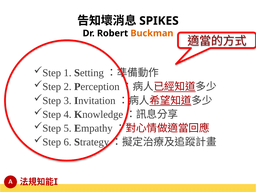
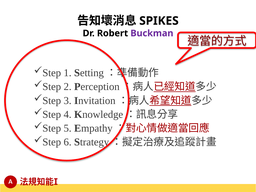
Buckman colour: orange -> purple (152, 33)
